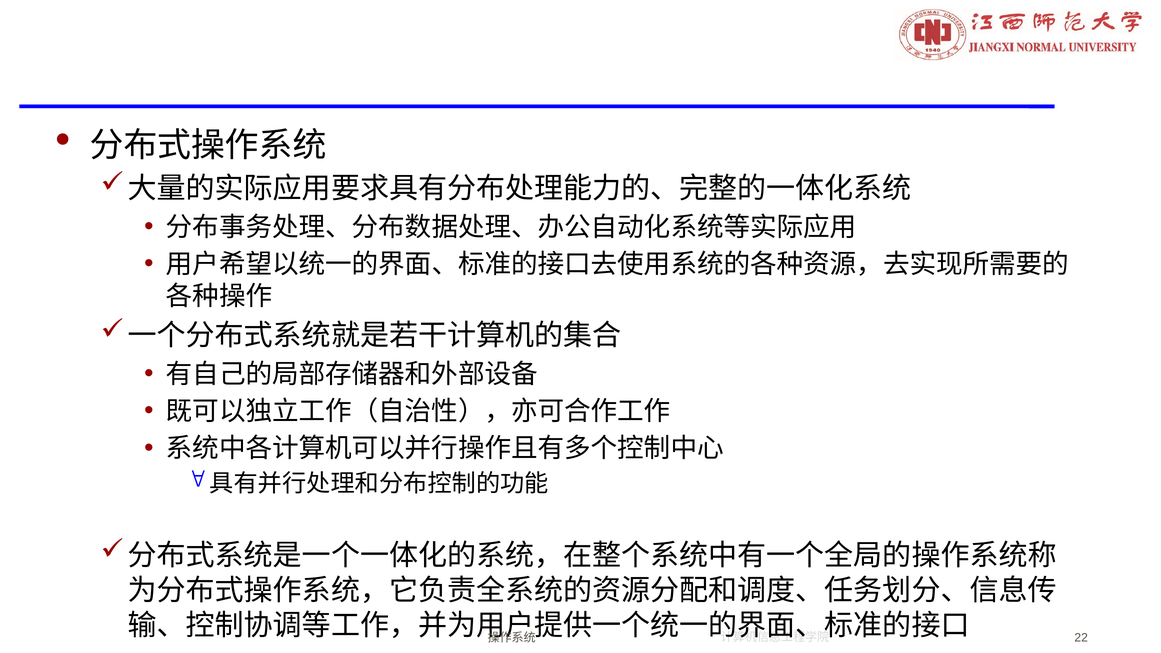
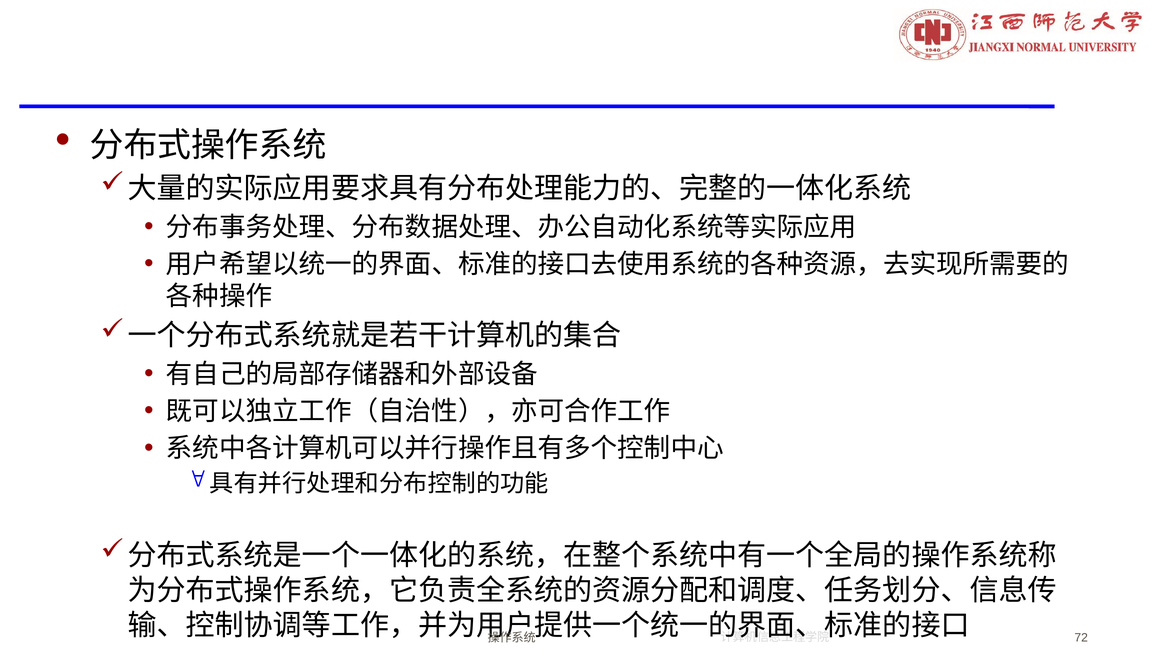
22: 22 -> 72 (1081, 638)
